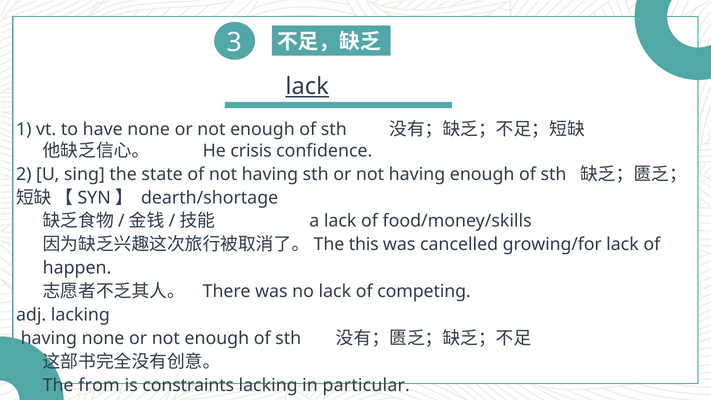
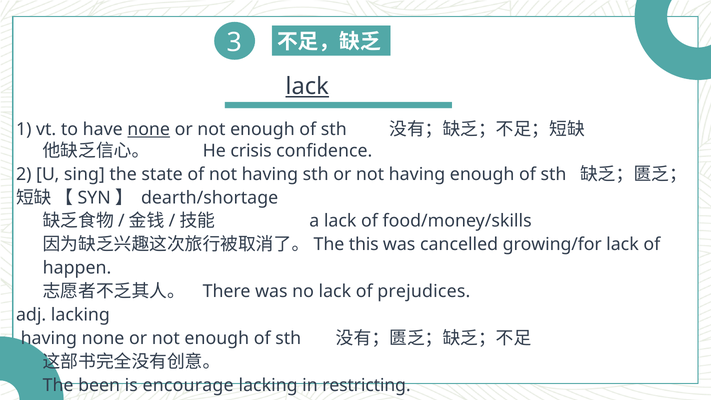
none underline: none -> present (149, 129)
competing: competing -> prejudices (424, 291)
from: from -> been (99, 385)
constraints: constraints -> encourage (188, 385)
particular: particular -> restricting (366, 385)
